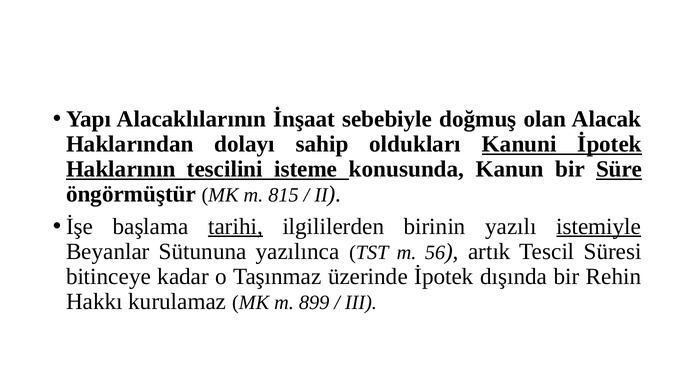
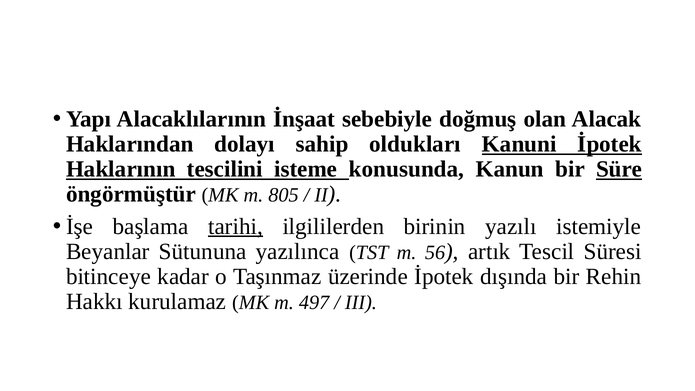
815: 815 -> 805 (284, 195)
istemiyle underline: present -> none (599, 226)
899: 899 -> 497 (314, 303)
